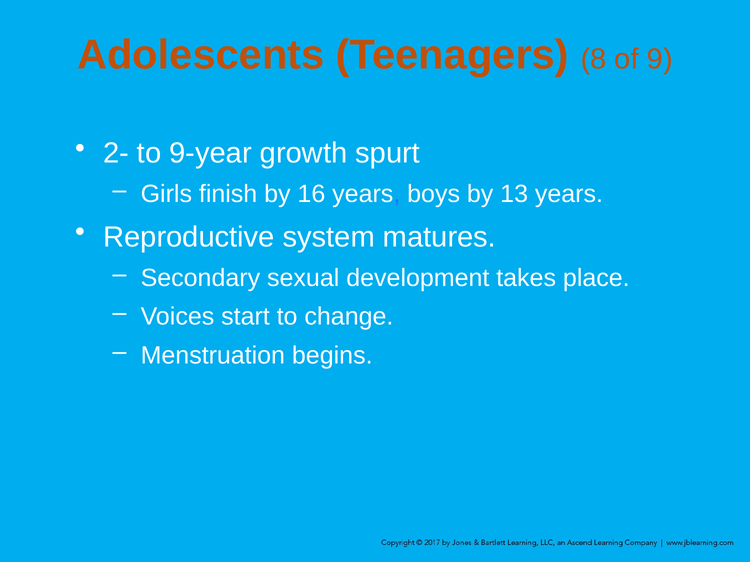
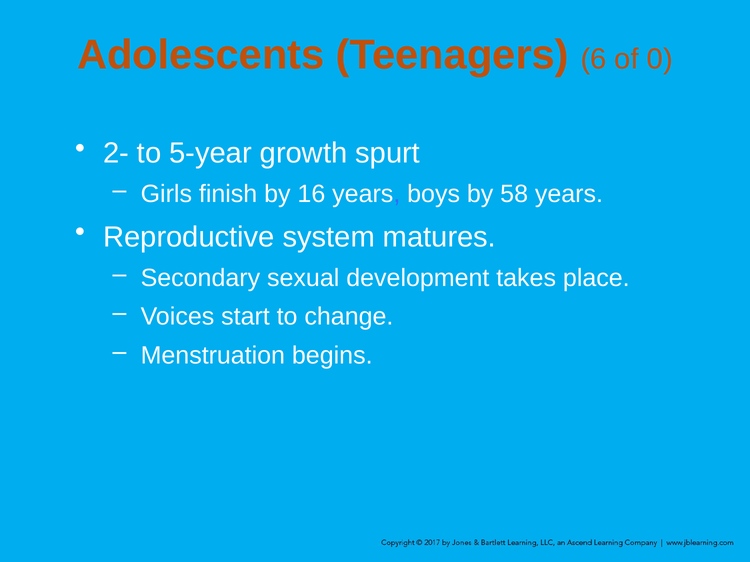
8: 8 -> 6 (594, 59)
9: 9 -> 0 (660, 59)
9-year: 9-year -> 5-year (211, 153)
13: 13 -> 58 (514, 194)
